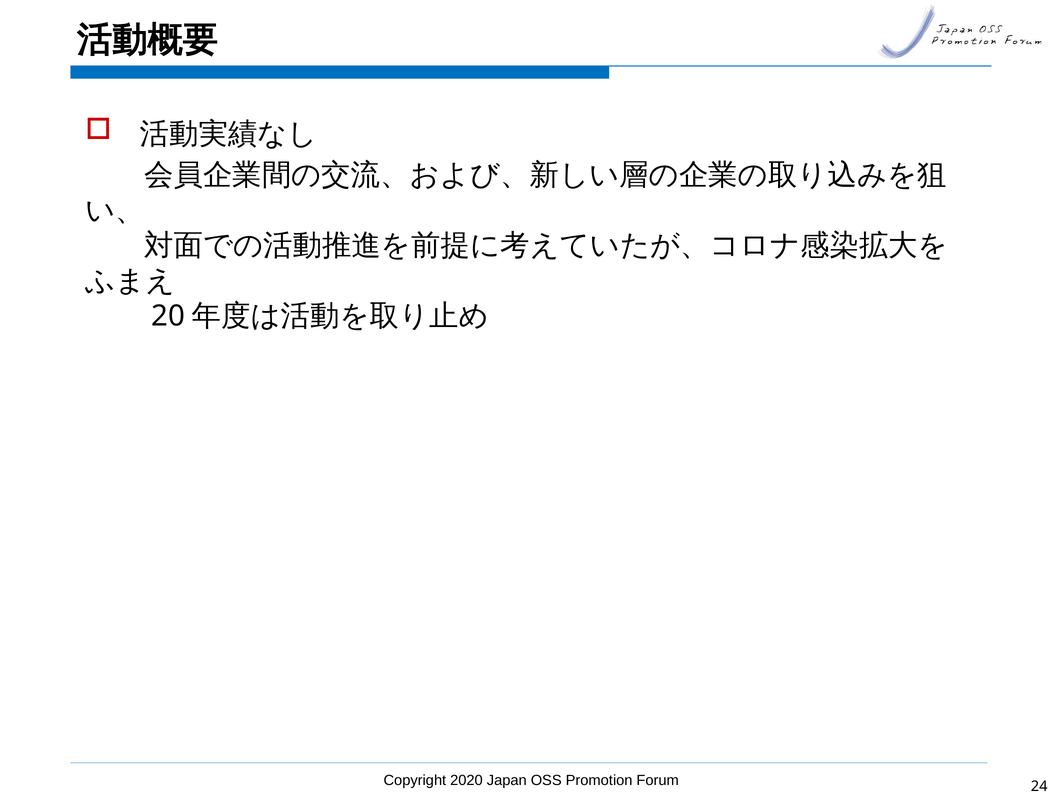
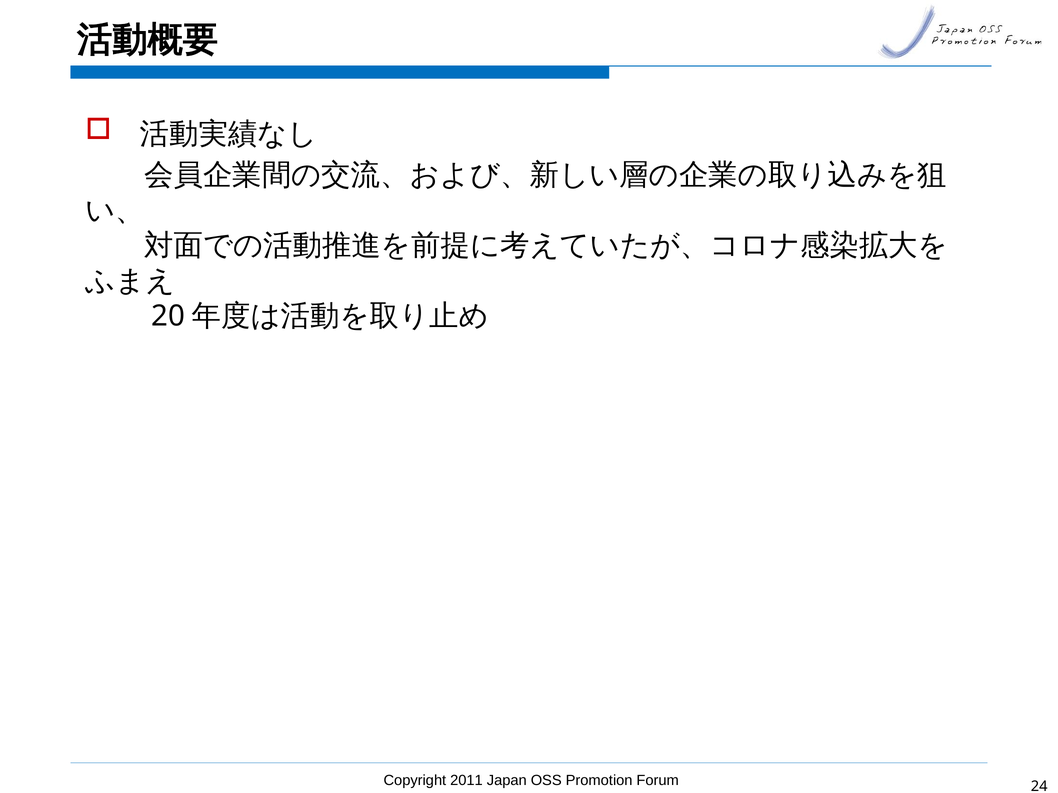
2020: 2020 -> 2011 (466, 781)
